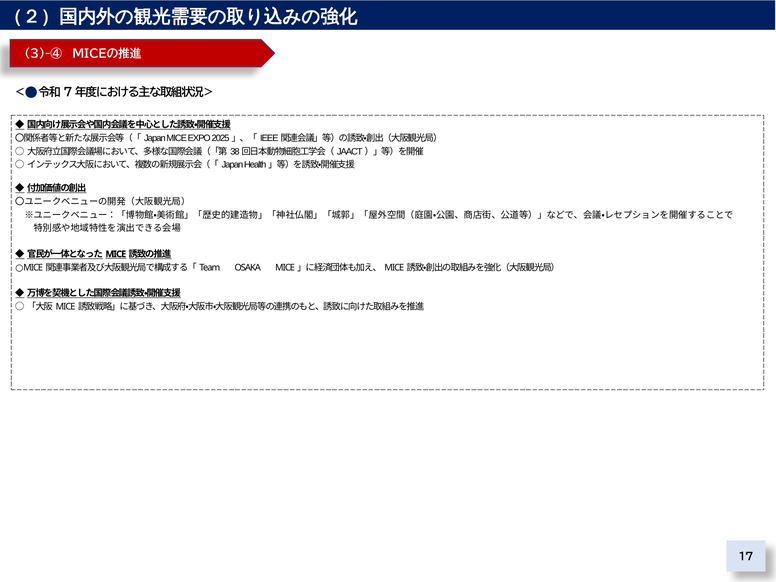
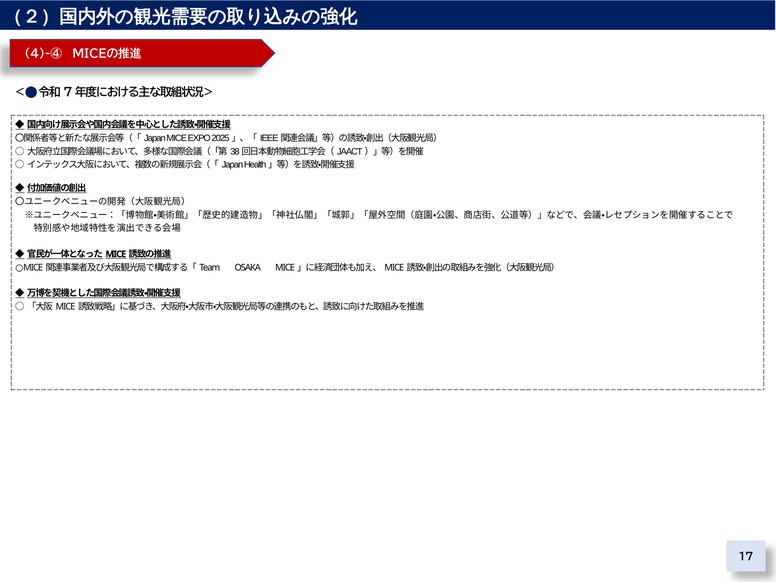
3)-④: 3)-④ -> 4)-④ (43, 54)
